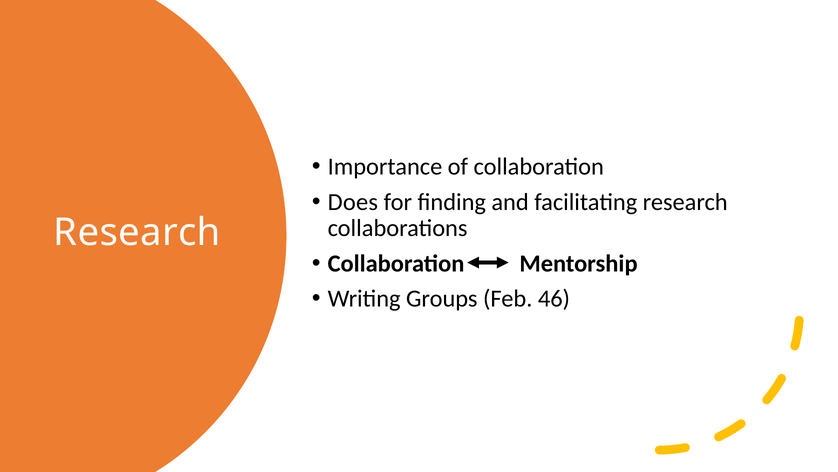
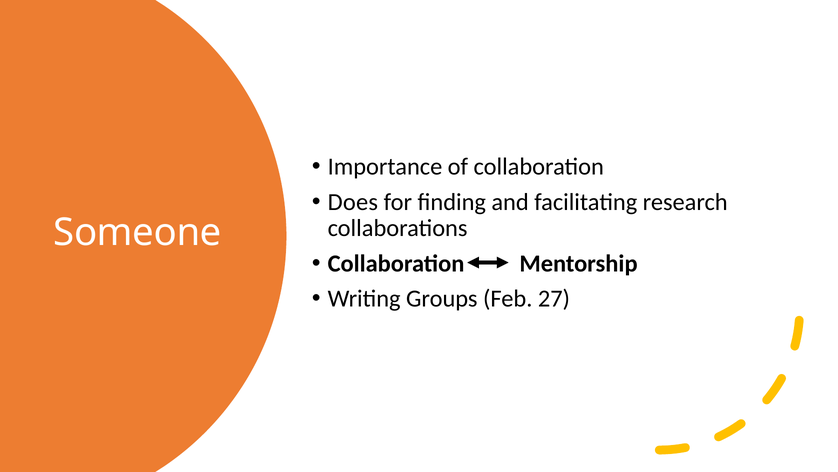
Research: Research -> Someone (137, 232)
46: 46 -> 27 (554, 298)
